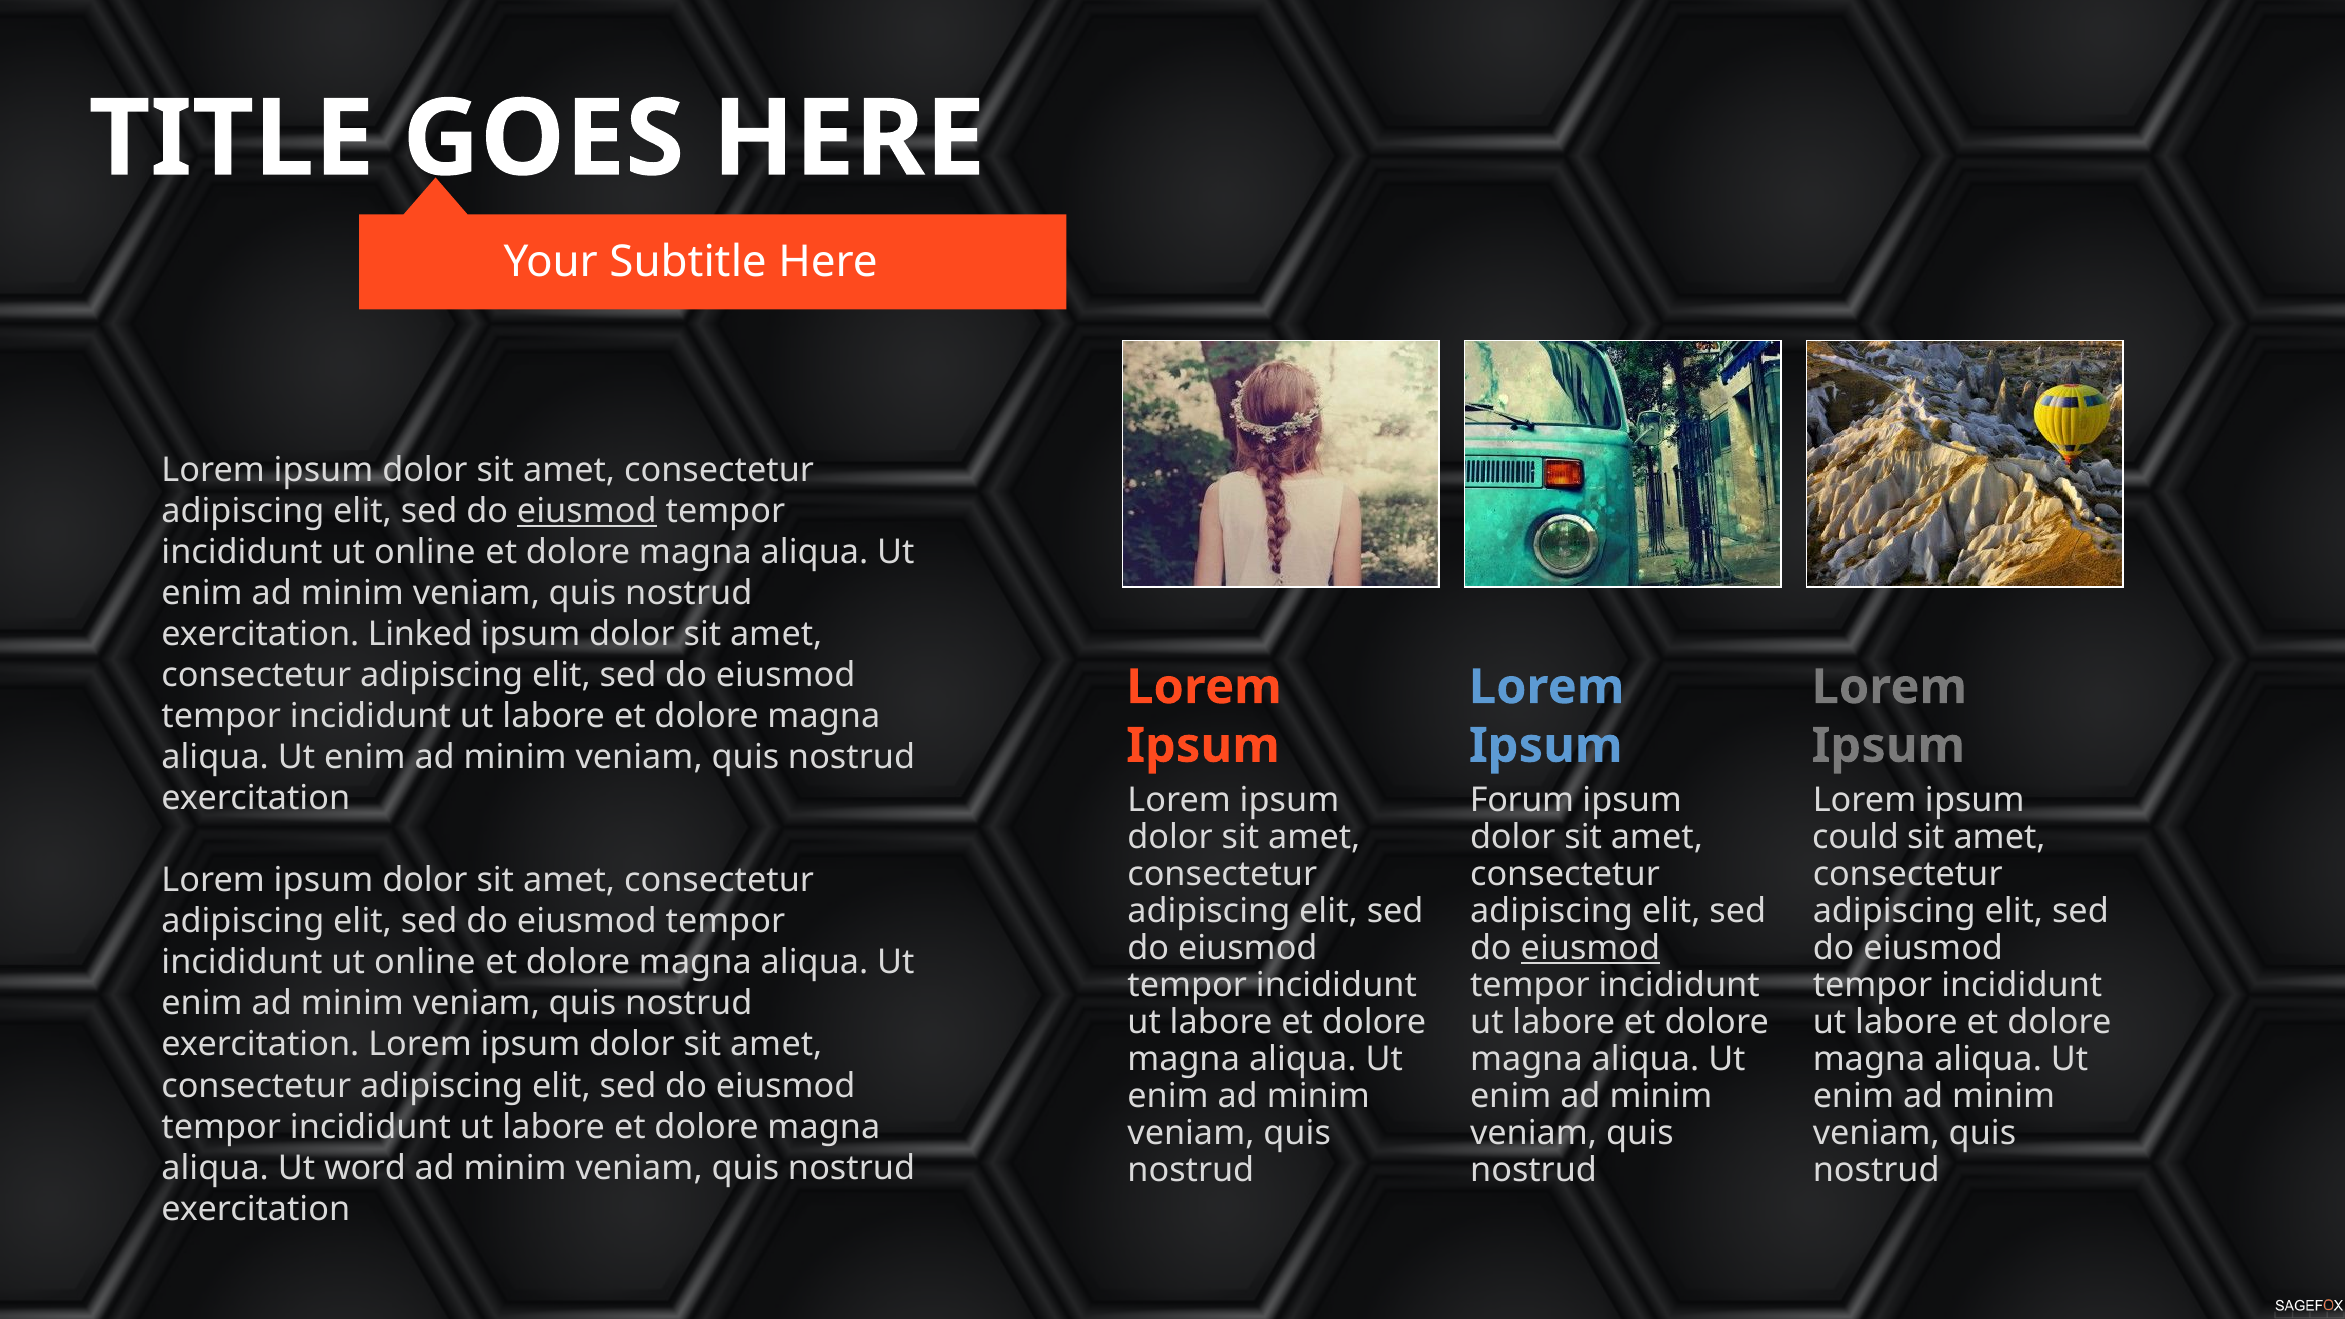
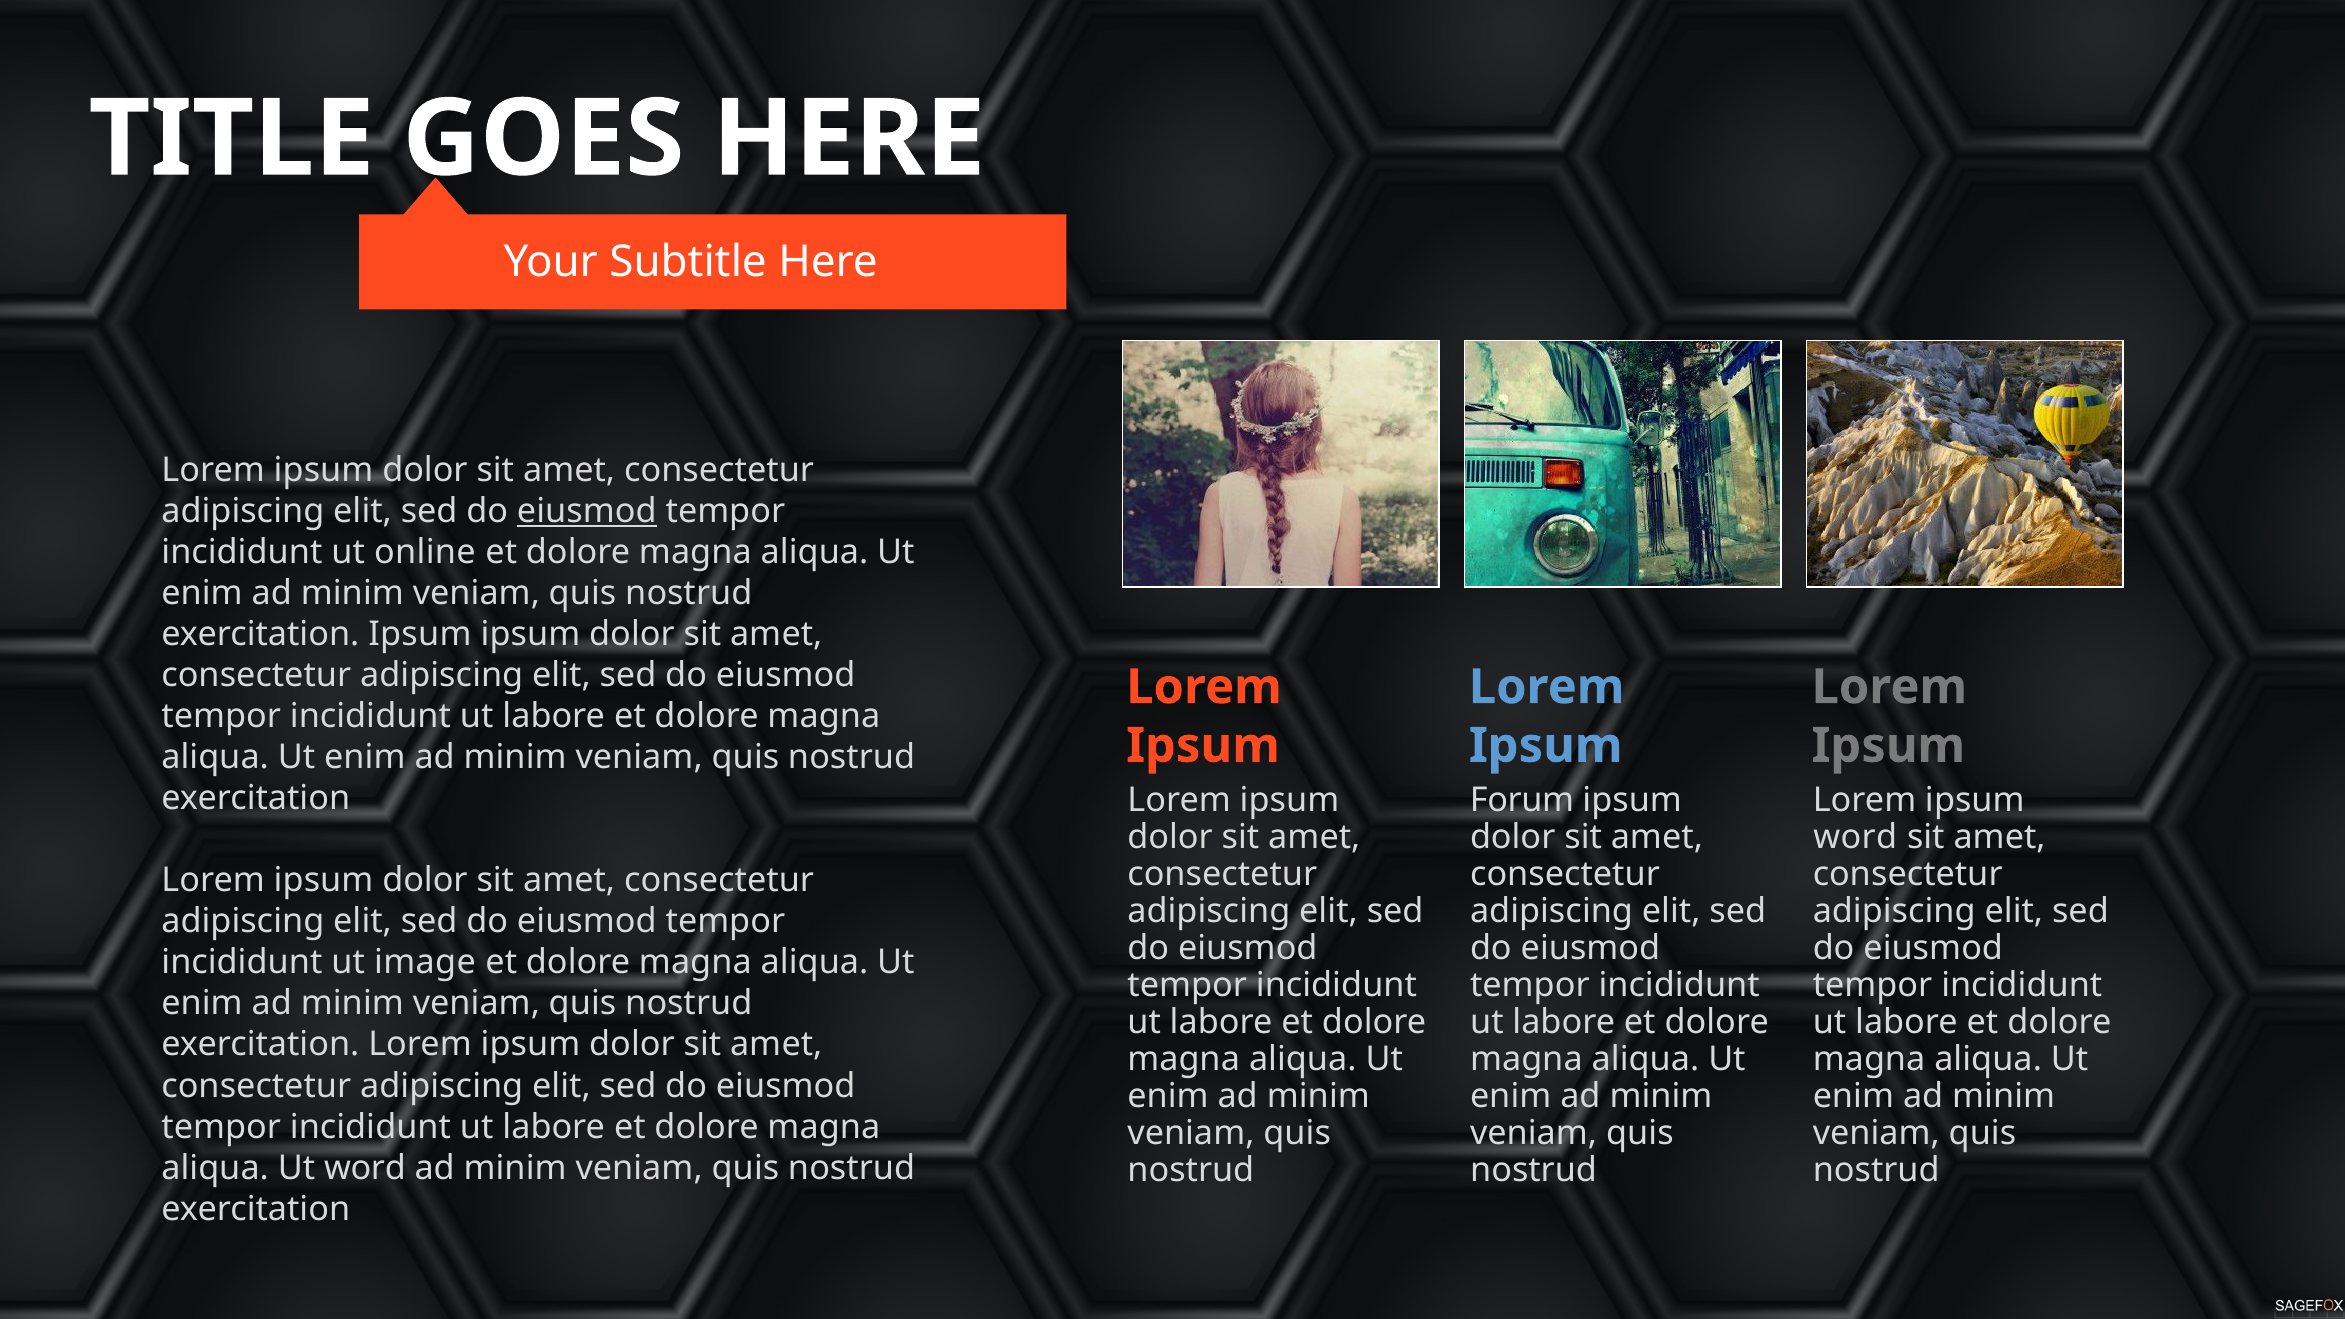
exercitation Linked: Linked -> Ipsum (420, 634)
could: could -> word (1855, 837)
eiusmod underline: present -> none (1590, 948)
online: online -> image (425, 963)
